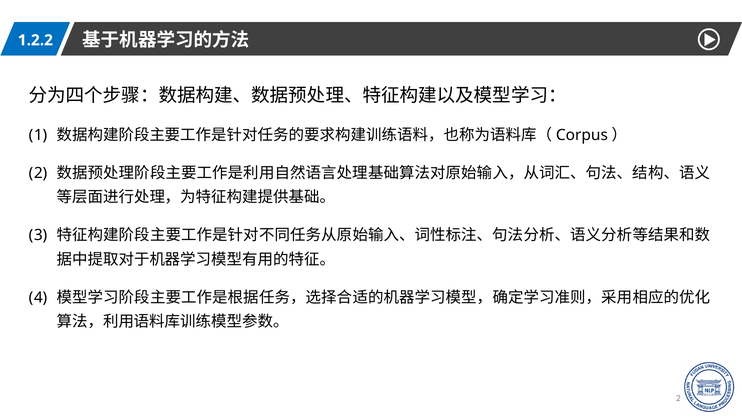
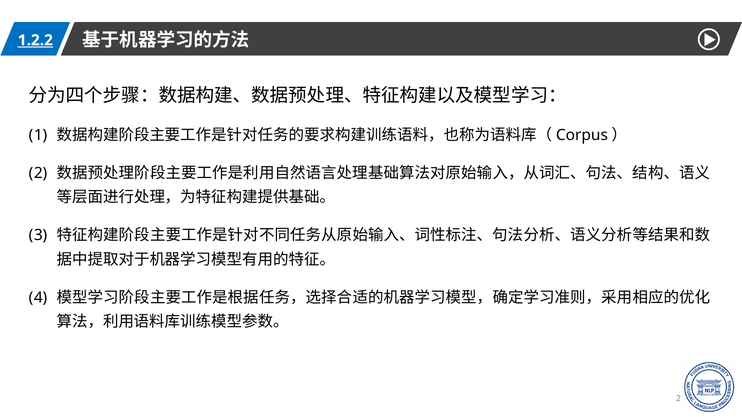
1.2.2 underline: none -> present (35, 40)
